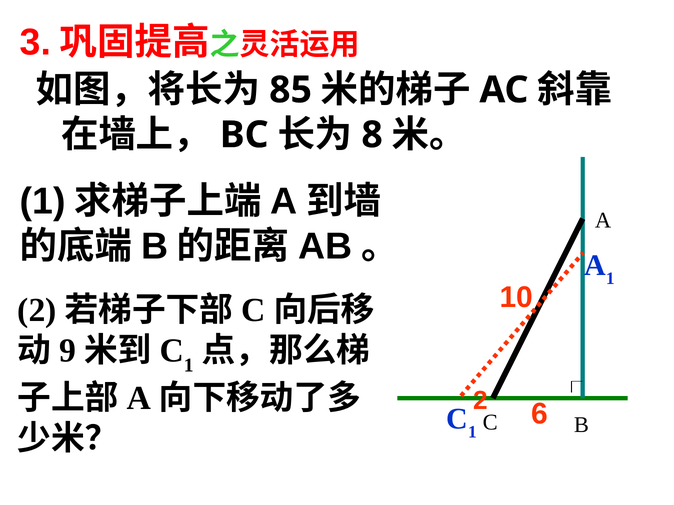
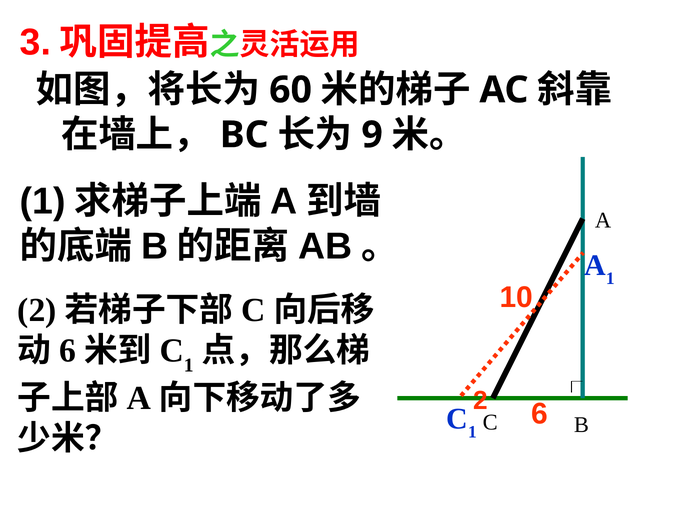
85: 85 -> 60 (291, 90)
8: 8 -> 9 (372, 135)
9: 9 -> 6 (68, 351)
